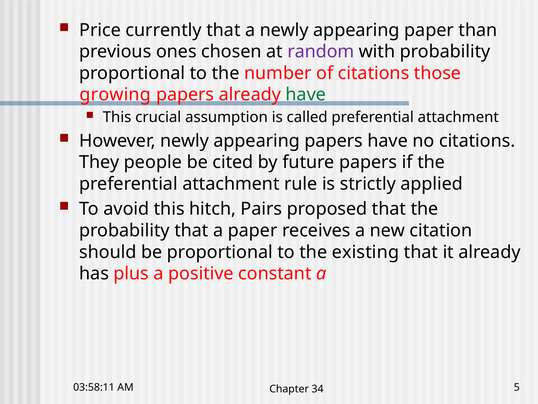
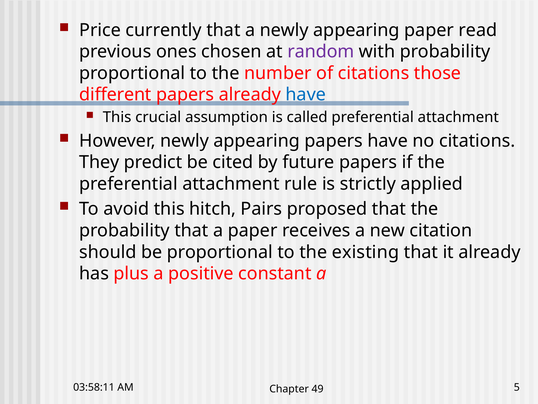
than: than -> read (478, 30)
growing: growing -> different (115, 95)
have colour: green -> blue (306, 95)
people: people -> predict (153, 162)
34: 34 -> 49 (318, 389)
